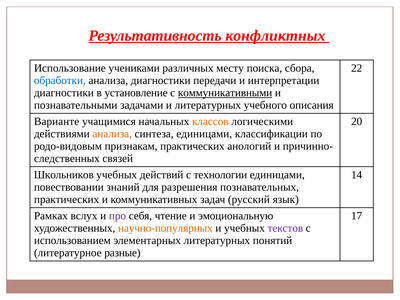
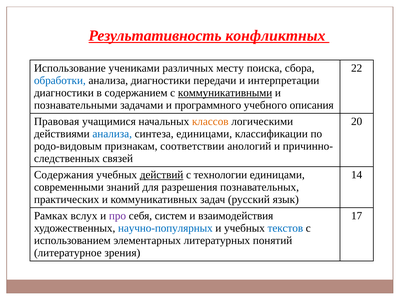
установление: установление -> содержанием (136, 93)
и литературных: литературных -> программного (208, 105)
Варианте: Варианте -> Правовая (57, 122)
анализа colour: orange -> blue (112, 134)
признакам практических: практических -> соответствии (192, 146)
Школьников: Школьников -> Содержания (64, 175)
действий underline: none -> present (162, 175)
повествовании: повествовании -> современными (69, 187)
чтение: чтение -> систем (171, 216)
эмоциональную: эмоциональную -> взаимодействия (236, 216)
научно-популярных colour: orange -> blue (165, 228)
текстов colour: purple -> blue (285, 228)
разные: разные -> зрения (122, 253)
